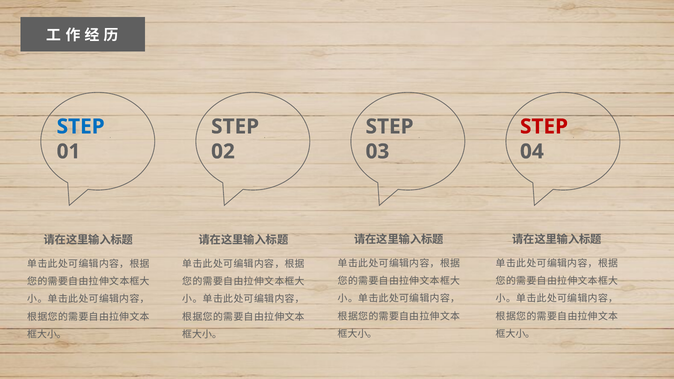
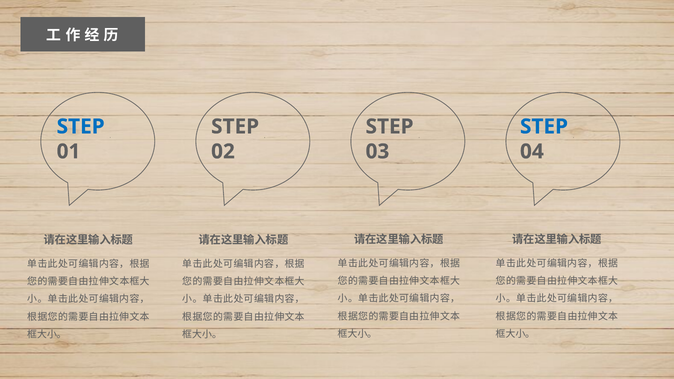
STEP colour: red -> blue (544, 127)
